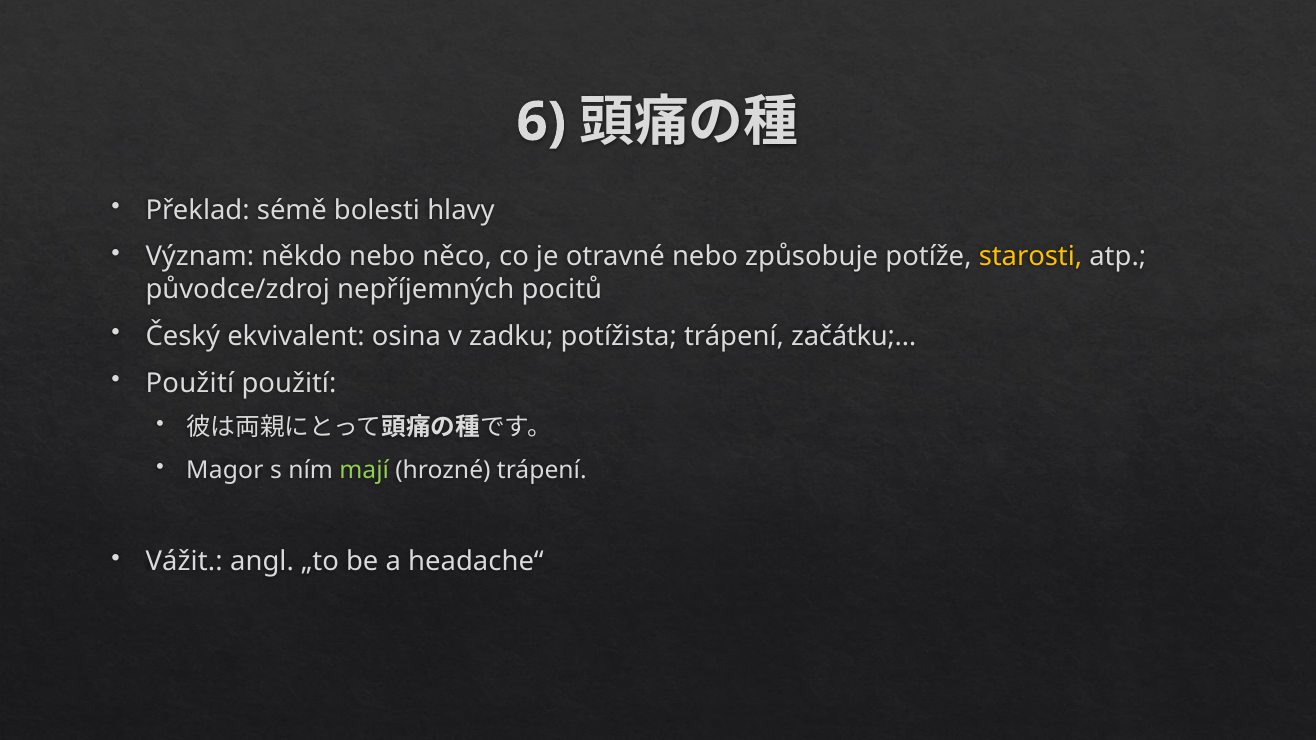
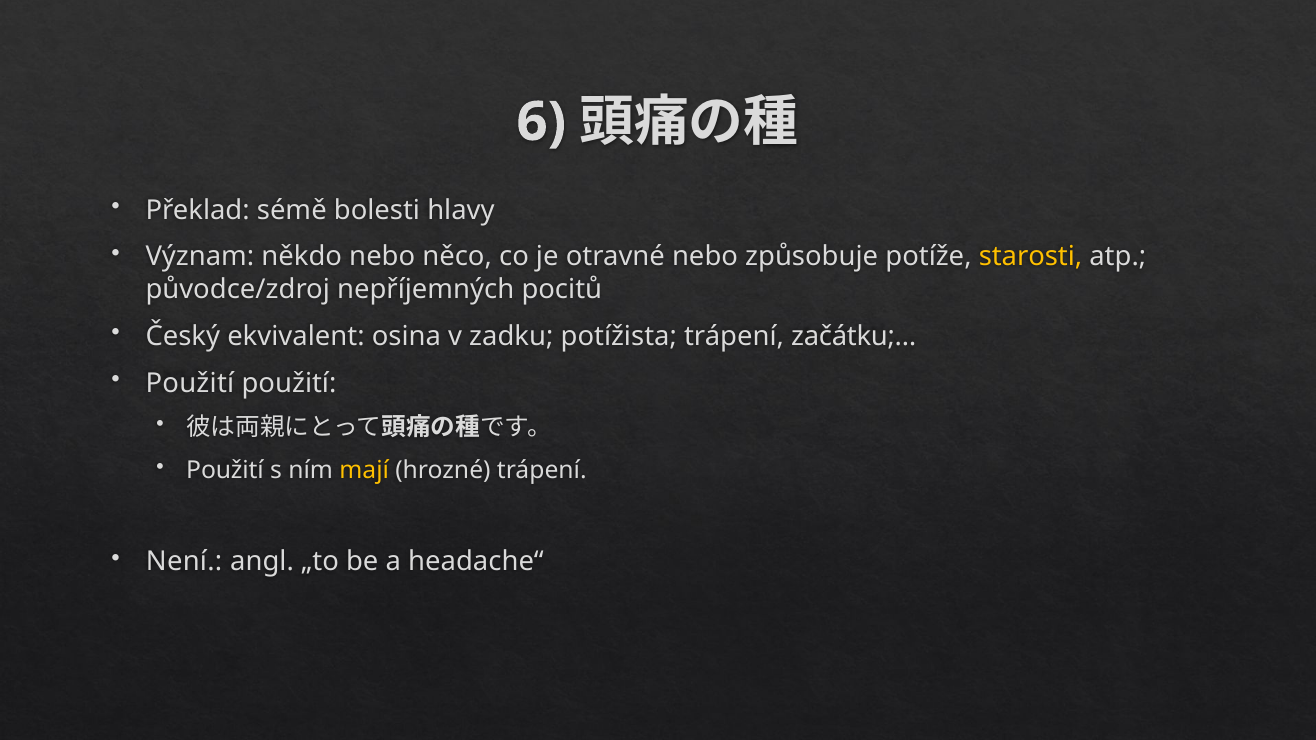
Magor: Magor -> Použití (225, 470)
mají colour: light green -> yellow (364, 470)
Vážit: Vážit -> Není (184, 562)
